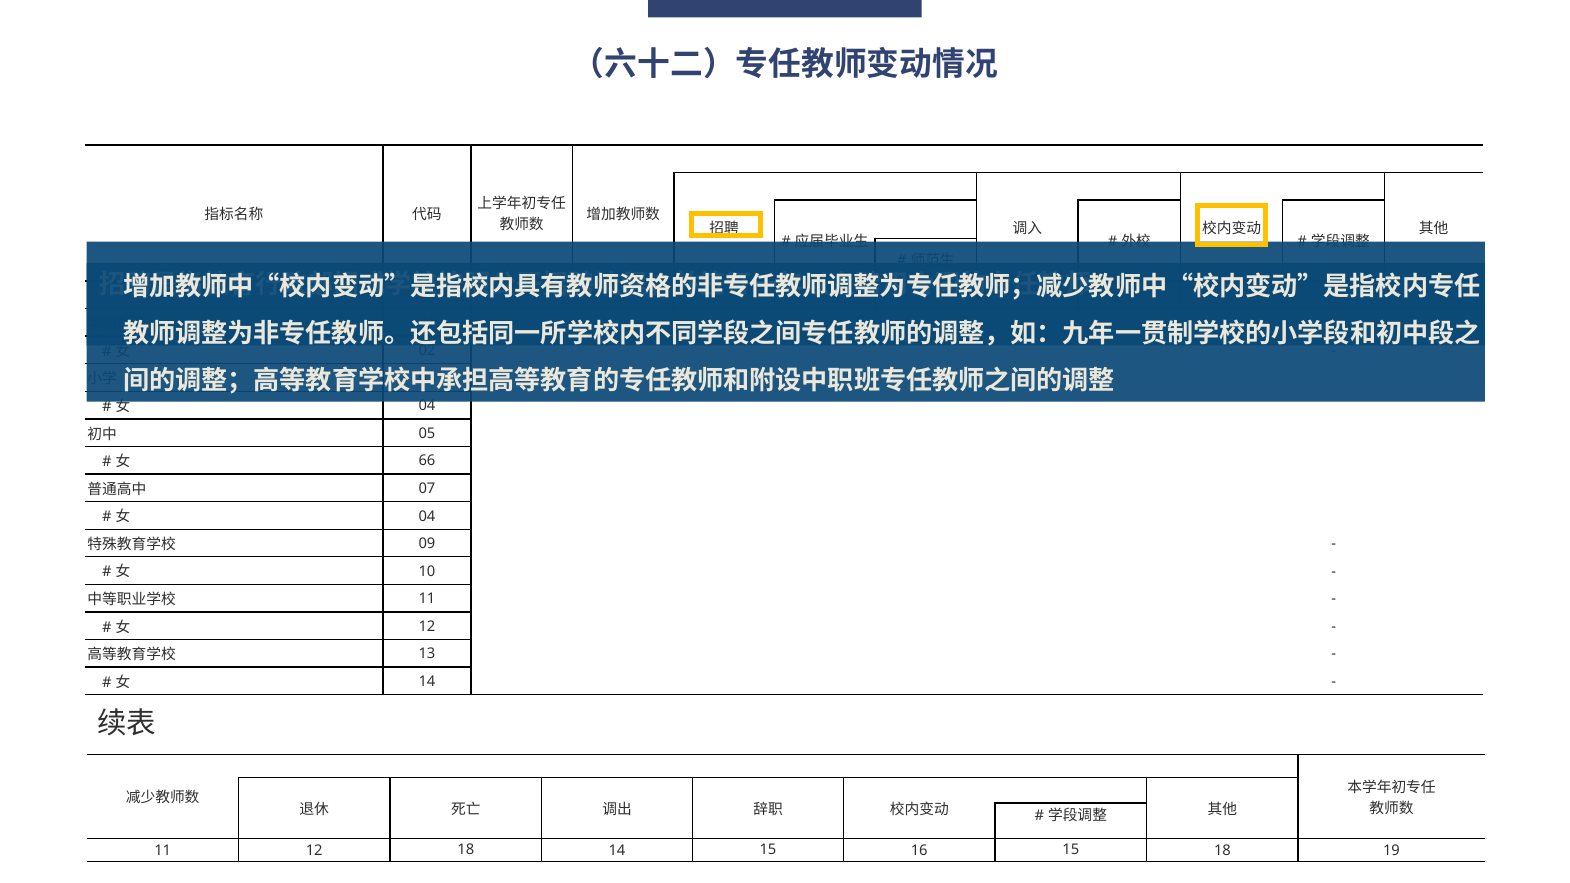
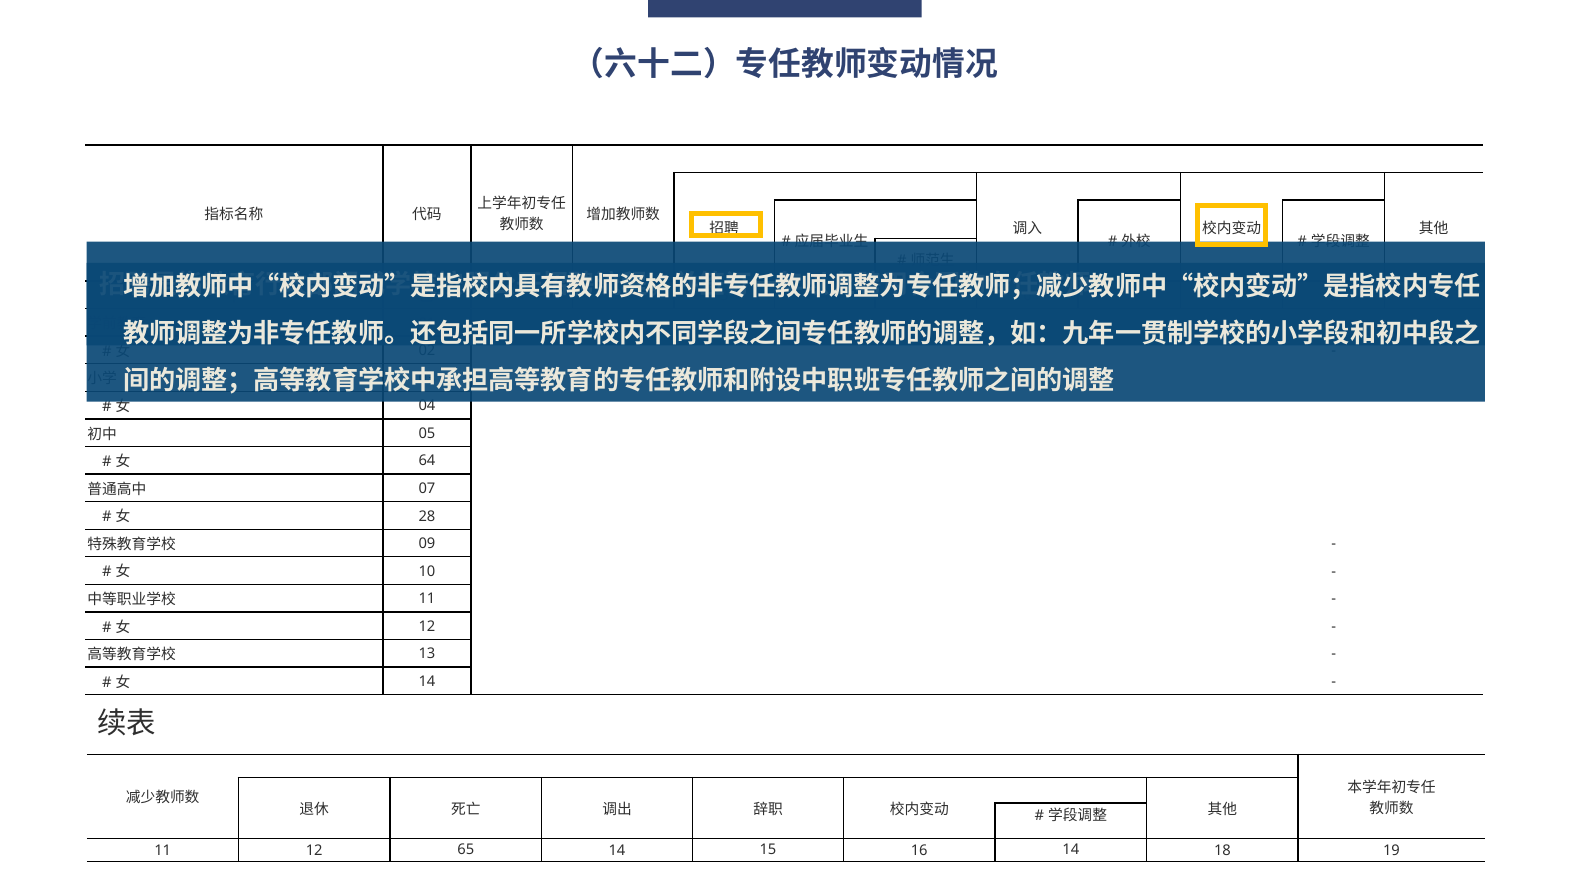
66: 66 -> 64 (427, 461)
04: 04 -> 28 (427, 516)
12 18: 18 -> 65 (466, 849)
16 15: 15 -> 14 (1071, 849)
